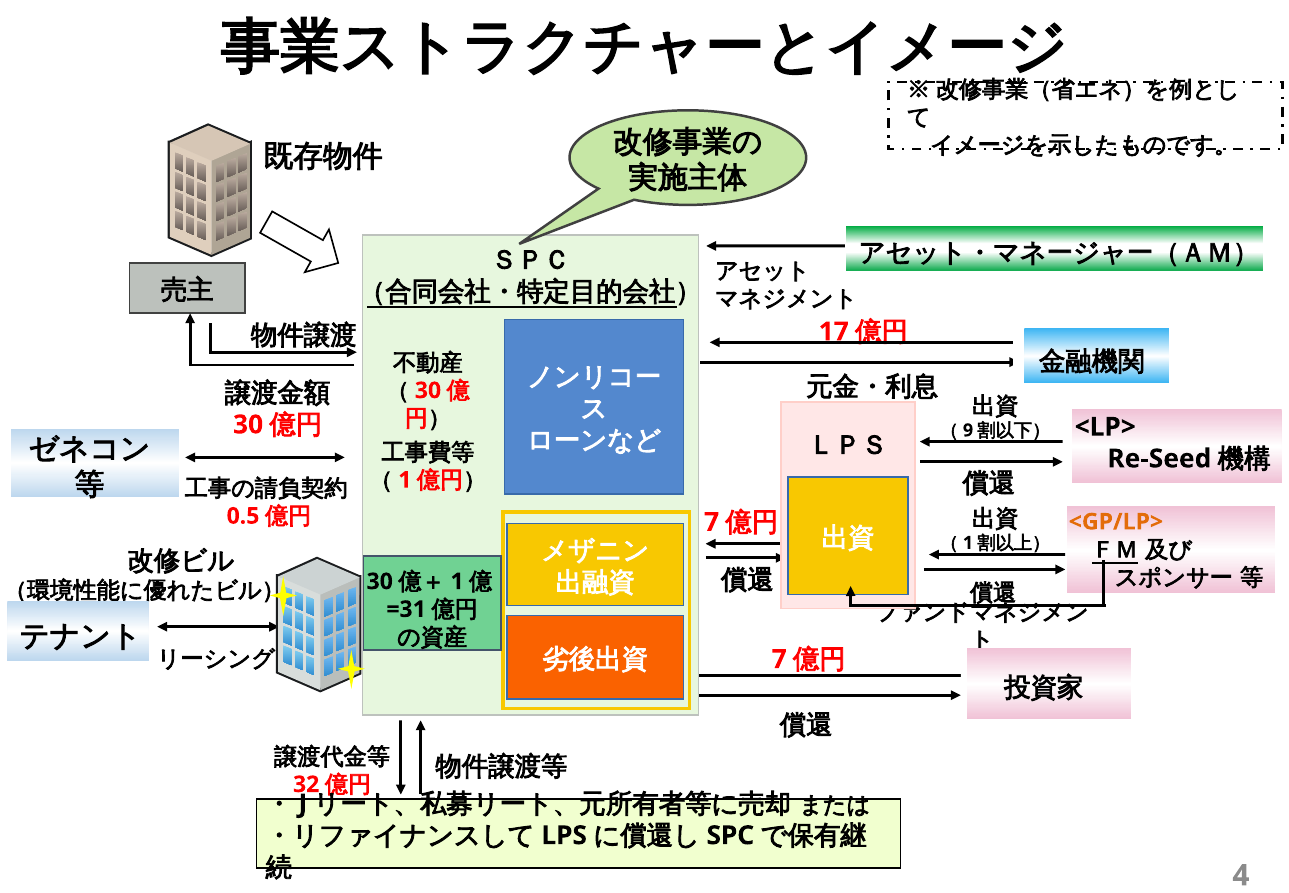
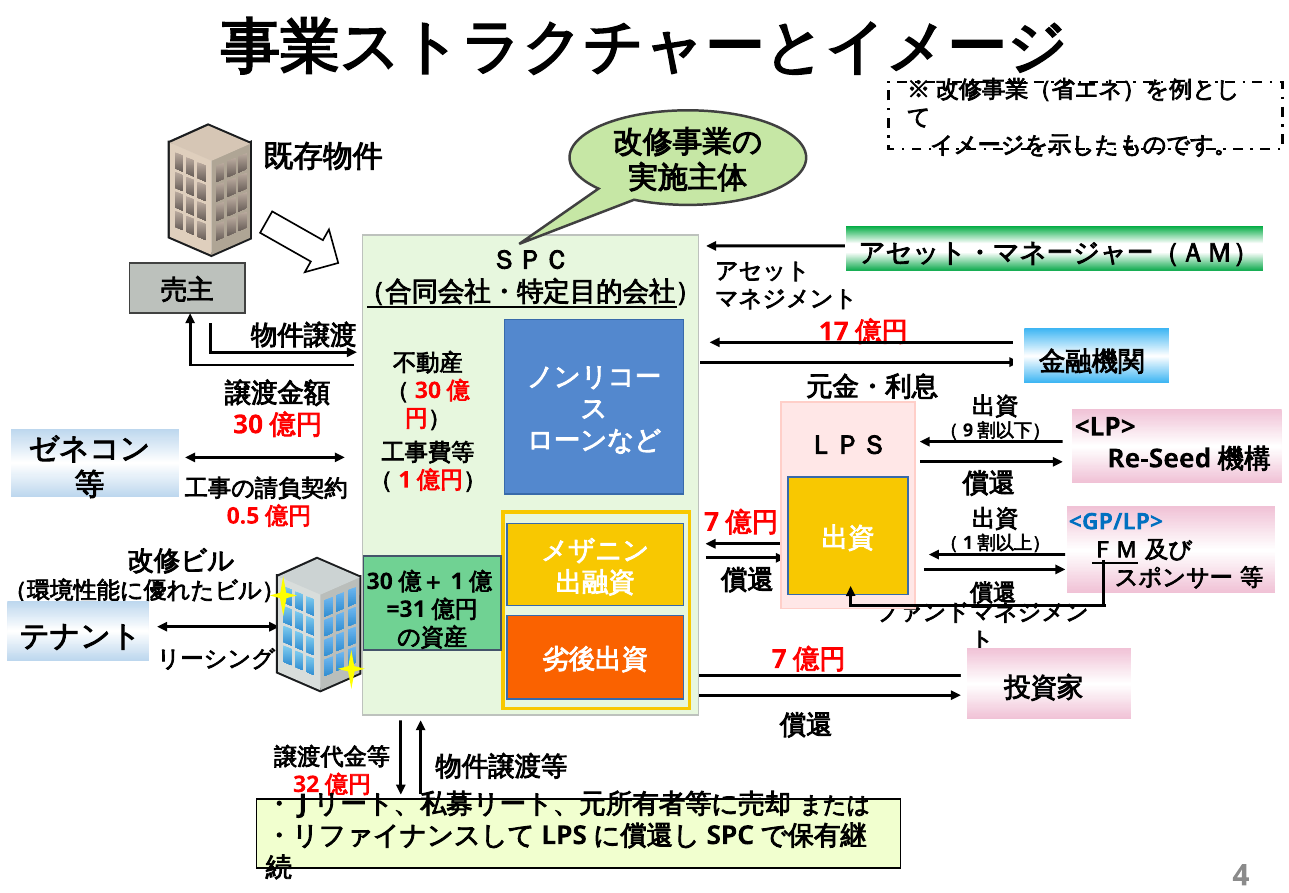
<GP/LP> colour: orange -> blue (1116, 522)
